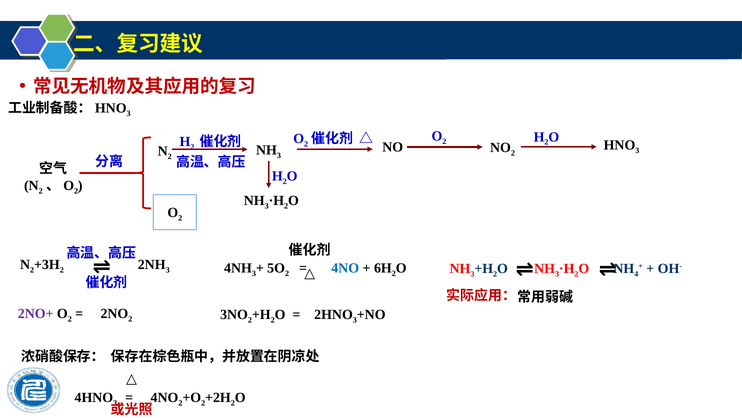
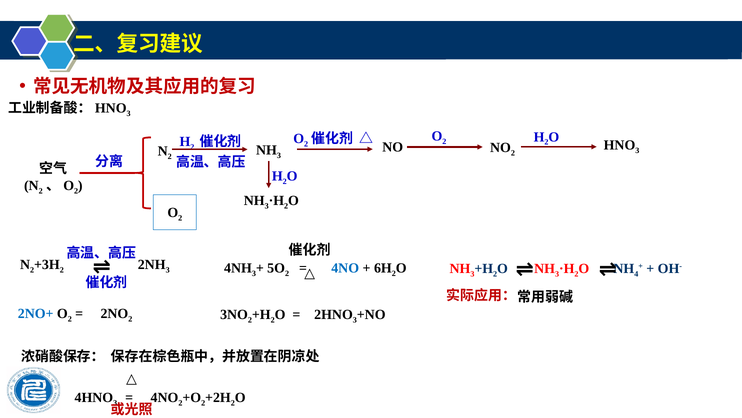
2NO+ colour: purple -> blue (36, 313)
